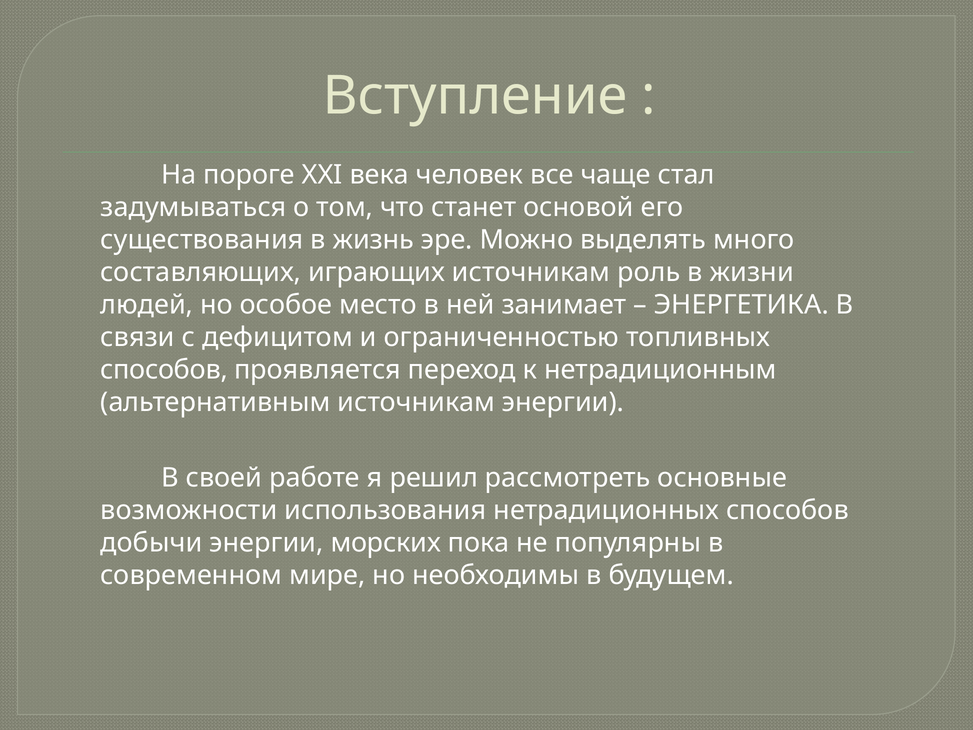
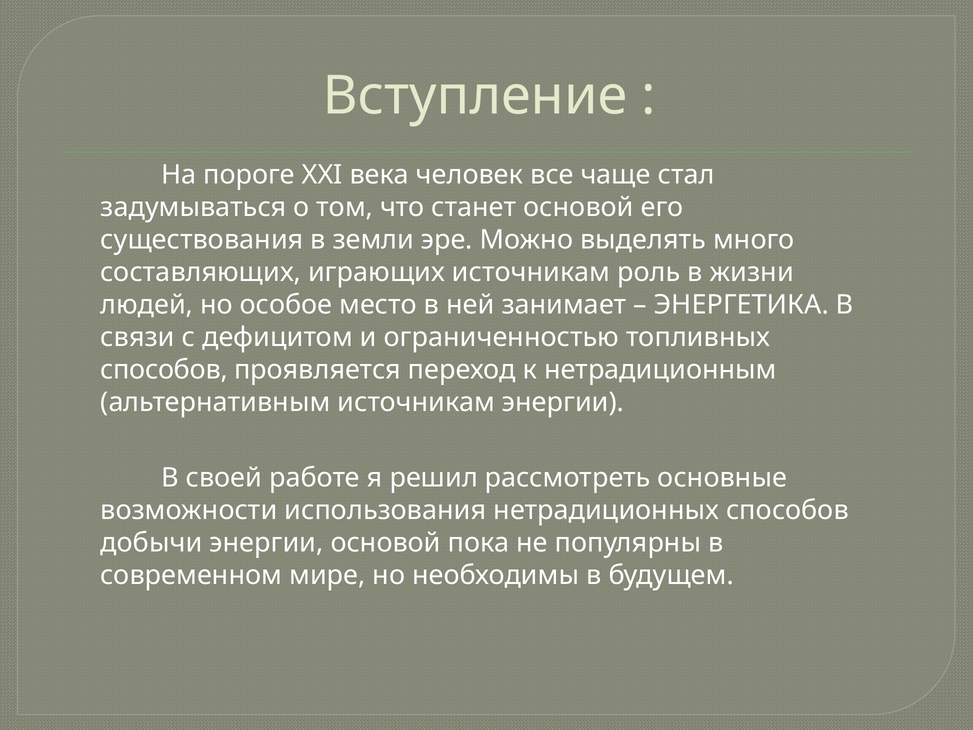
жизнь: жизнь -> земли (373, 240)
энергии морских: морских -> основой (386, 543)
